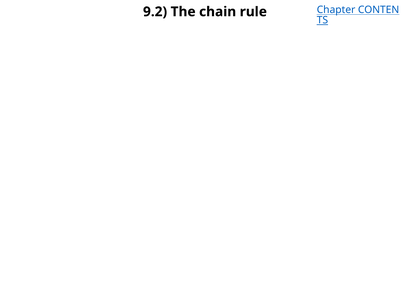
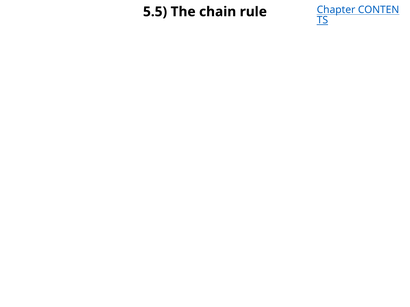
9.2: 9.2 -> 5.5 (155, 12)
